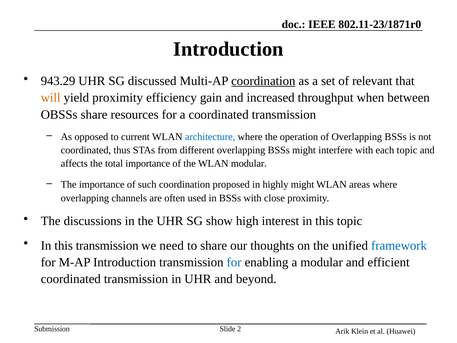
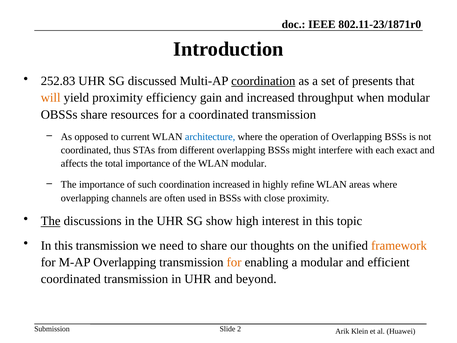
943.29: 943.29 -> 252.83 (58, 81)
relevant: relevant -> presents (372, 81)
when between: between -> modular (409, 98)
each topic: topic -> exact (407, 150)
coordination proposed: proposed -> increased (231, 185)
highly might: might -> refine (303, 185)
The underline: none -> present (51, 221)
framework colour: blue -> orange (399, 245)
M-AP Introduction: Introduction -> Overlapping (125, 262)
for colour: blue -> orange (234, 262)
